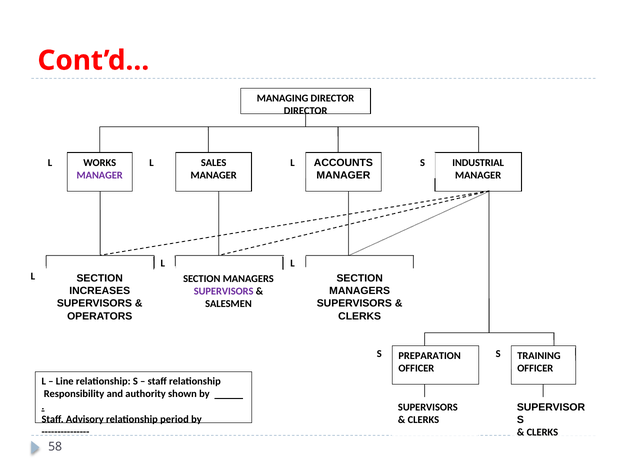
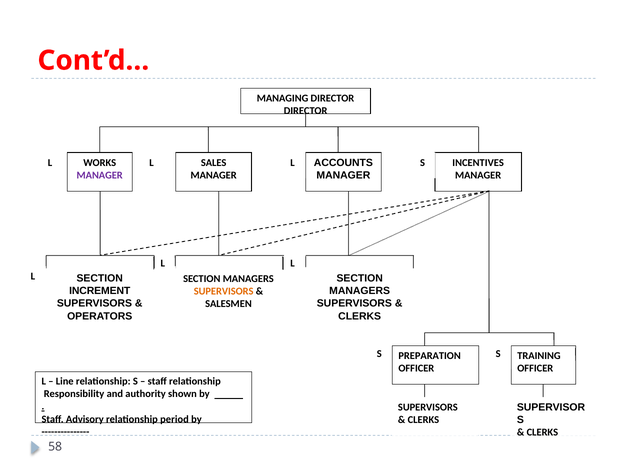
INDUSTRIAL: INDUSTRIAL -> INCENTIVES (478, 163)
INCREASES: INCREASES -> INCREMENT (100, 291)
SUPERVISORS colour: purple -> orange (224, 292)
